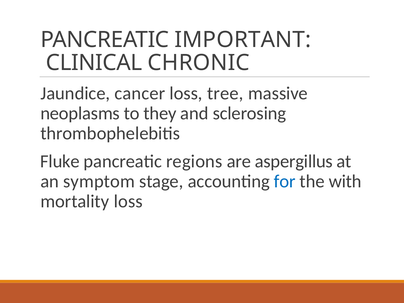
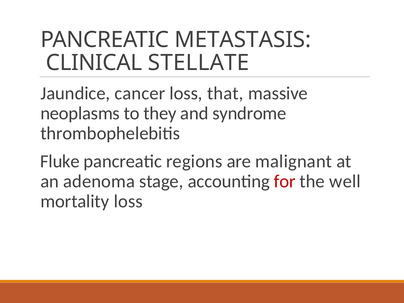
IMPORTANT: IMPORTANT -> METASTASIS (243, 40)
CHRONIC: CHRONIC -> STELLATE (199, 63)
tree: tree -> that (225, 93)
sclerosing: sclerosing -> syndrome (249, 113)
aspergillus: aspergillus -> malignant (294, 161)
symptom: symptom -> adenoma (99, 181)
for colour: blue -> red (285, 181)
with: with -> well (345, 181)
